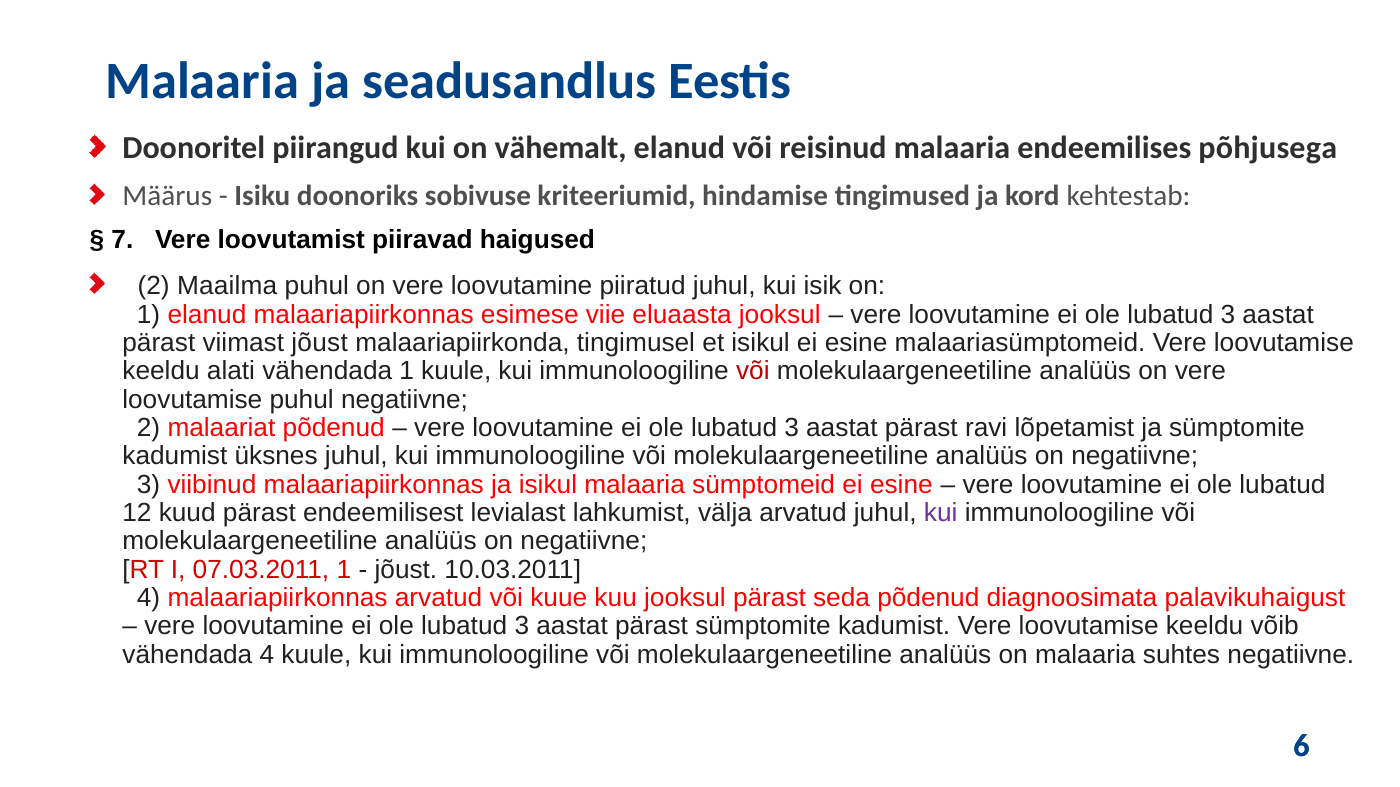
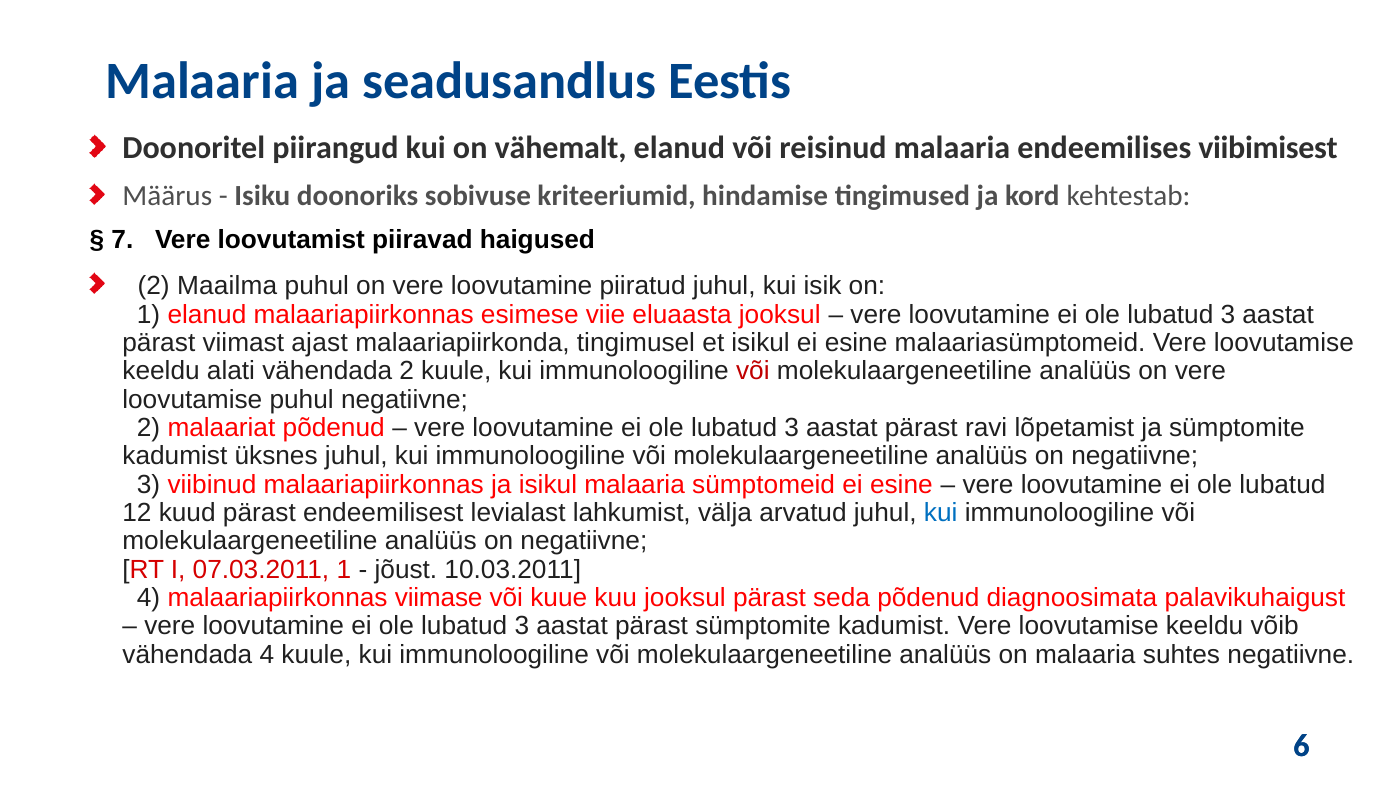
põhjusega: põhjusega -> viibimisest (1268, 148)
viimast jõust: jõust -> ajast (320, 343)
vähendada 1: 1 -> 2 (407, 371)
kui colour: purple -> blue (941, 513)
malaariapiirkonnas arvatud: arvatud -> viimase (439, 598)
